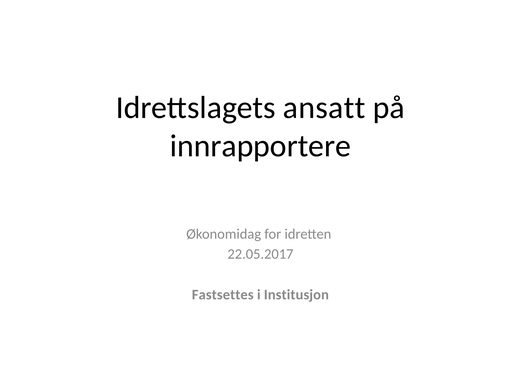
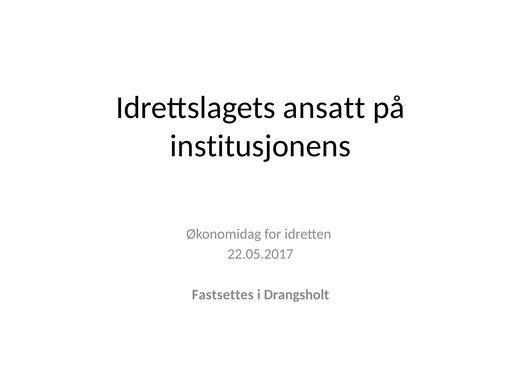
innrapportere: innrapportere -> institusjonens (260, 146)
Institusjon: Institusjon -> Drangsholt (296, 295)
